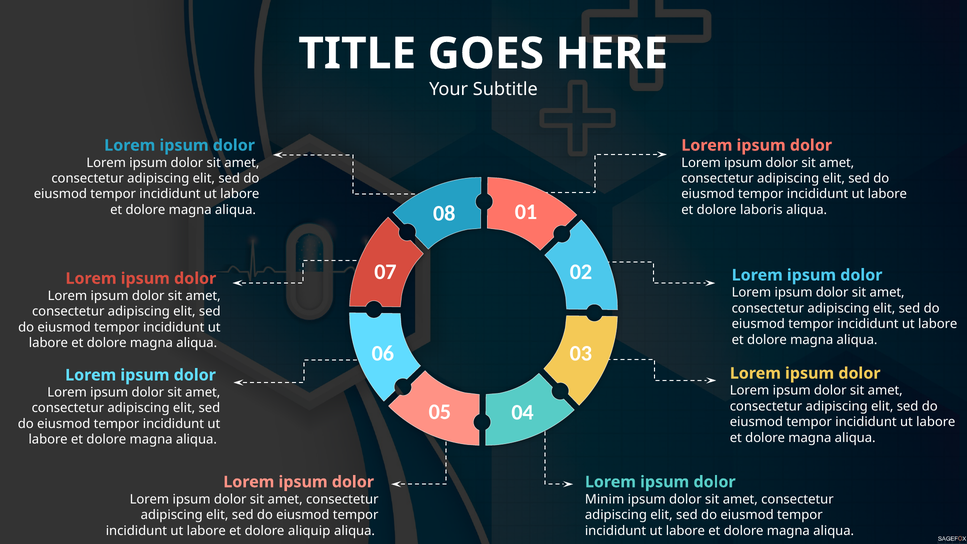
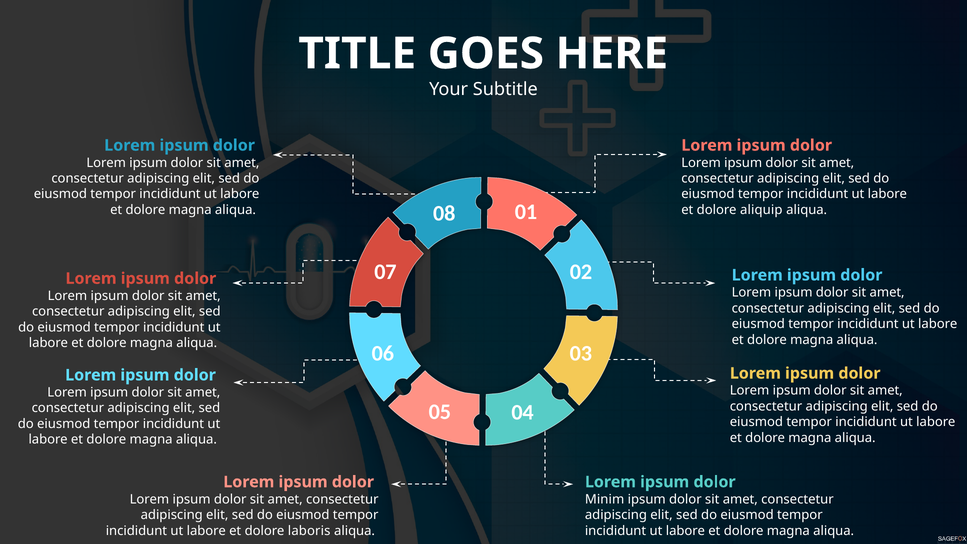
laboris: laboris -> aliquip (761, 210)
aliquip: aliquip -> laboris (309, 531)
